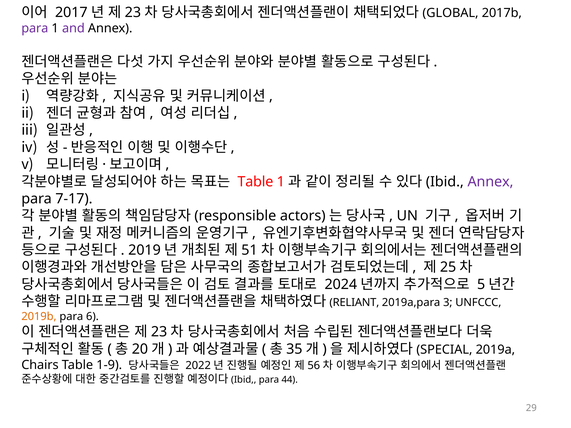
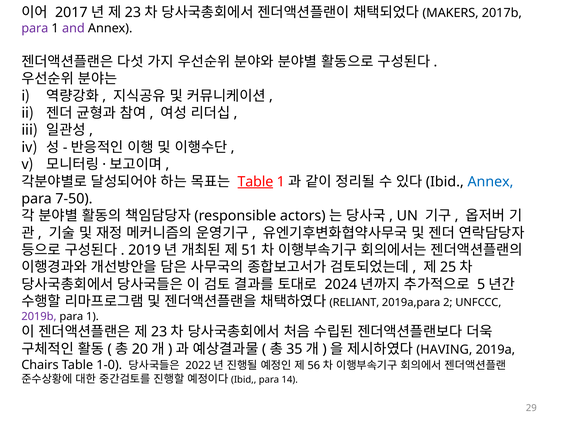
GLOBAL: GLOBAL -> MAKERS (451, 13)
Table underline: none -> present (255, 182)
Annex colour: purple -> blue (490, 182)
7-17: 7-17 -> 7-50 (74, 199)
3: 3 -> 2 (448, 303)
2019b colour: orange -> purple (39, 317)
6: 6 -> 1 (92, 317)
SPECIAL: SPECIAL -> HAVING (444, 350)
1-9: 1-9 -> 1-0 (109, 365)
44: 44 -> 14 (290, 380)
